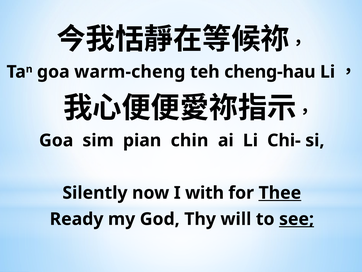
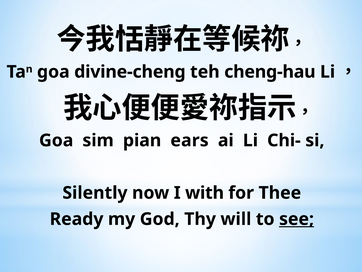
warm-cheng: warm-cheng -> divine-cheng (130, 72)
chin: chin -> ears (190, 140)
Thee underline: present -> none (280, 193)
